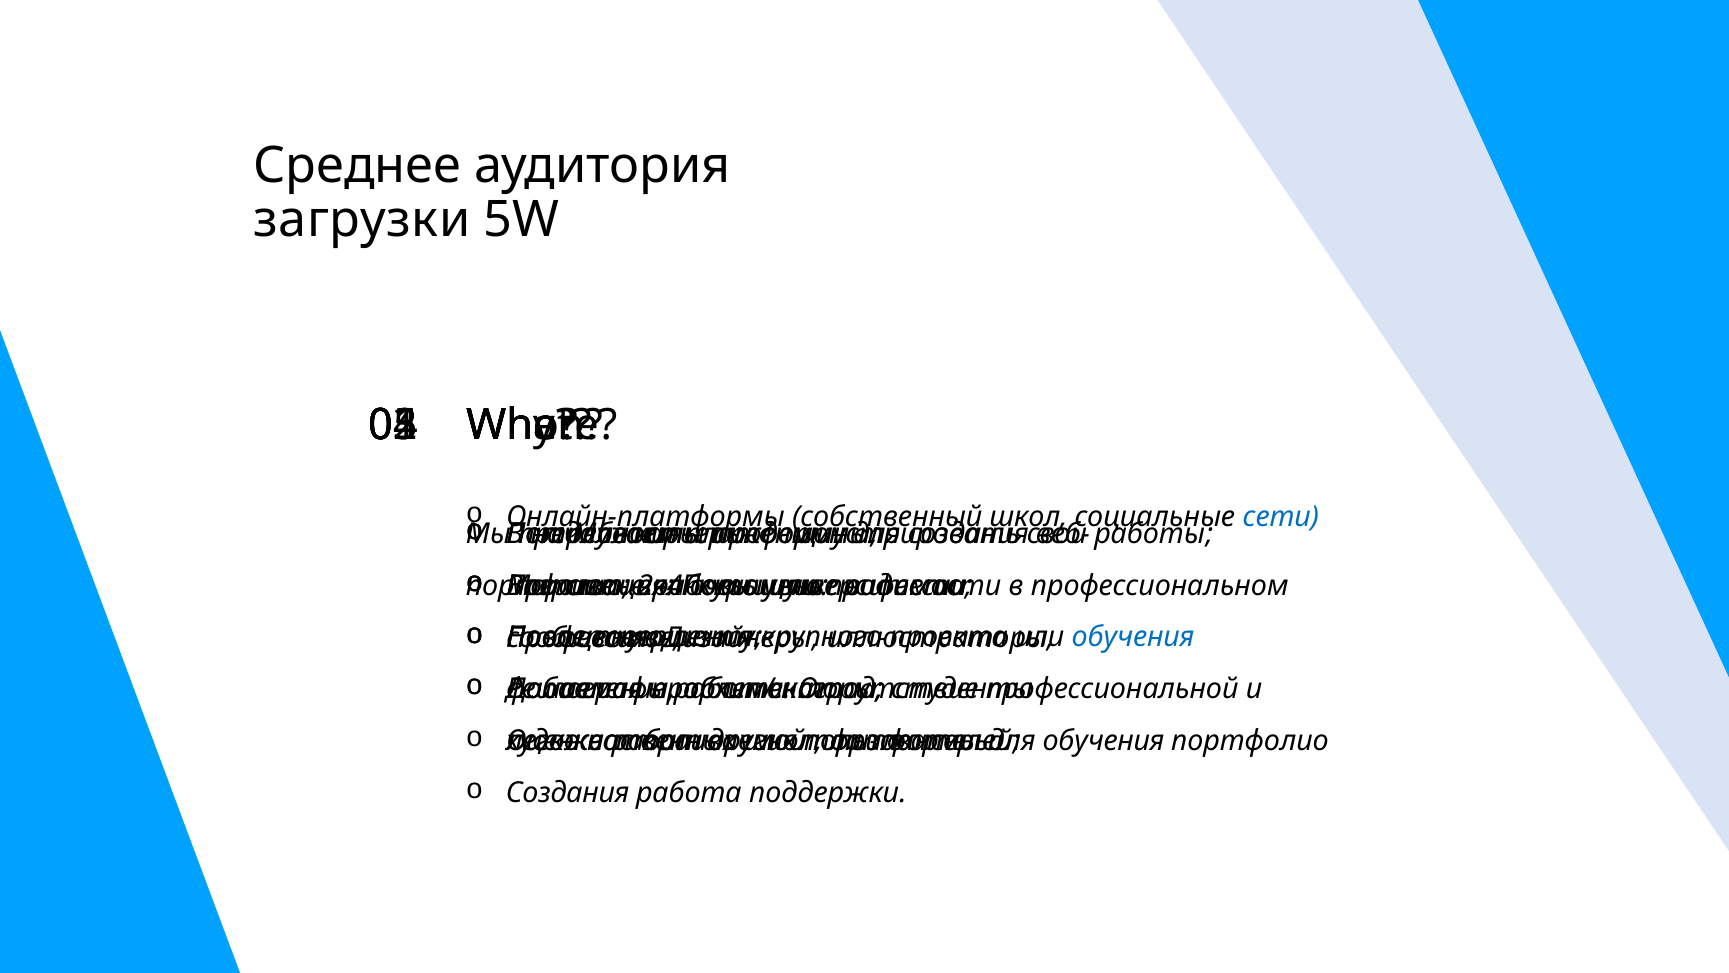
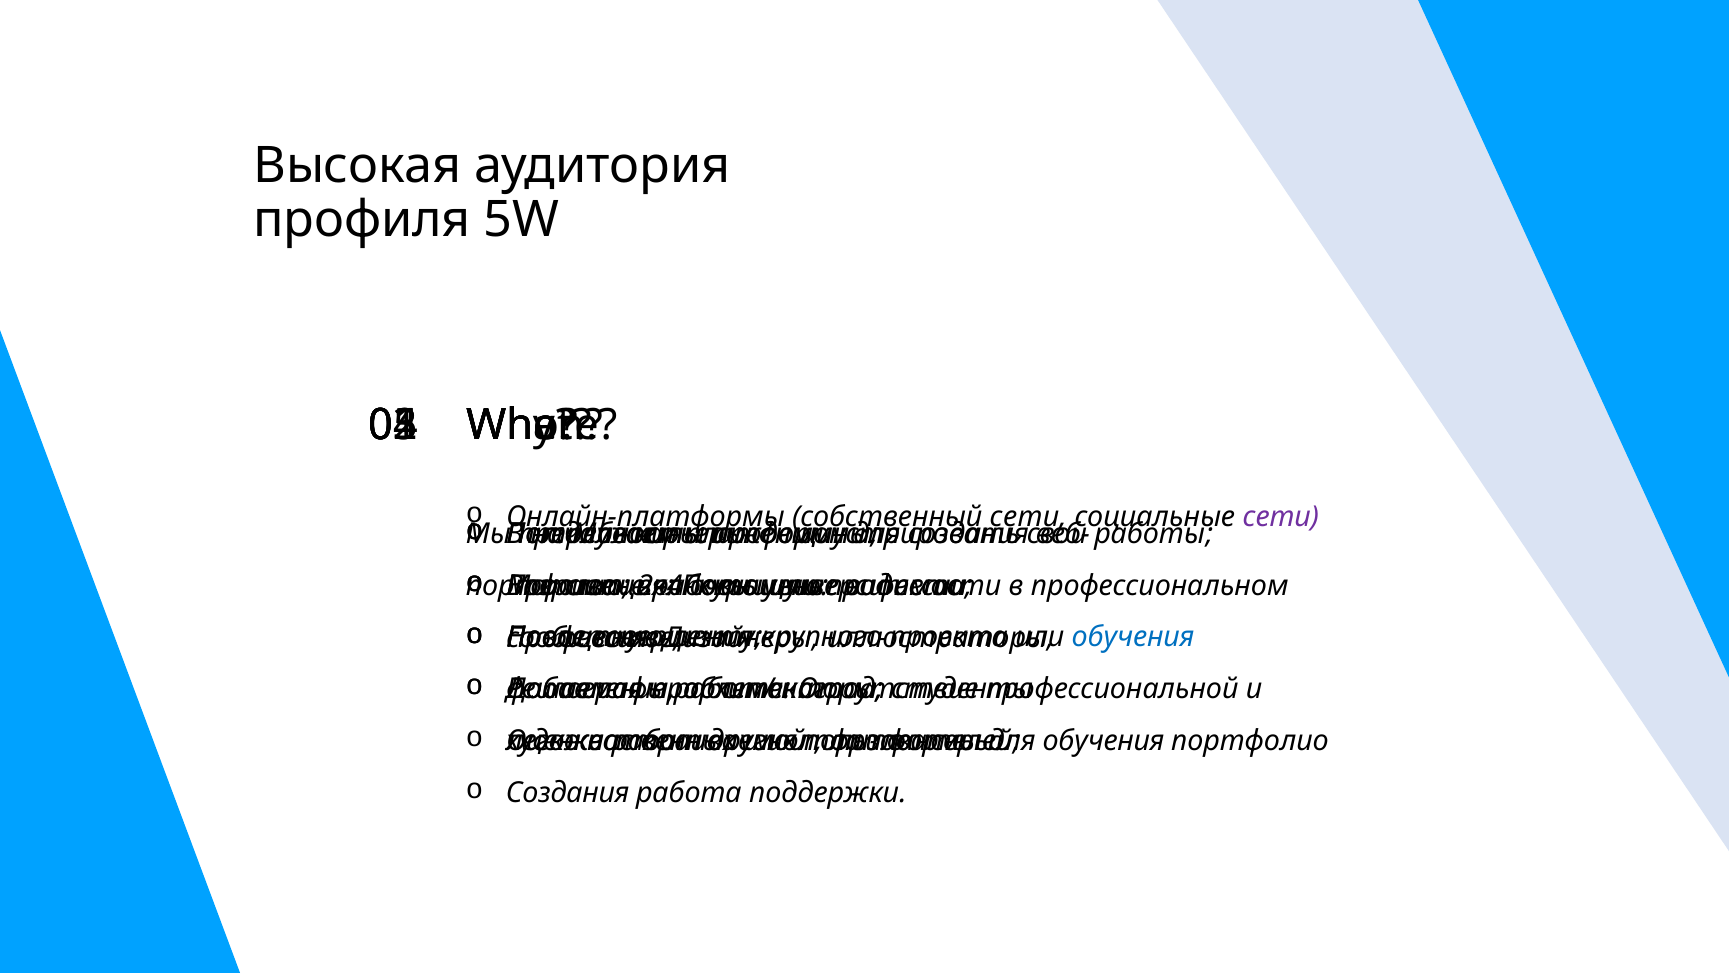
Среднее: Среднее -> Высокая (358, 166)
загрузки: загрузки -> профиля (362, 220)
школ: школ -> сети (1028, 517)
сети colour: blue -> purple (1281, 517)
